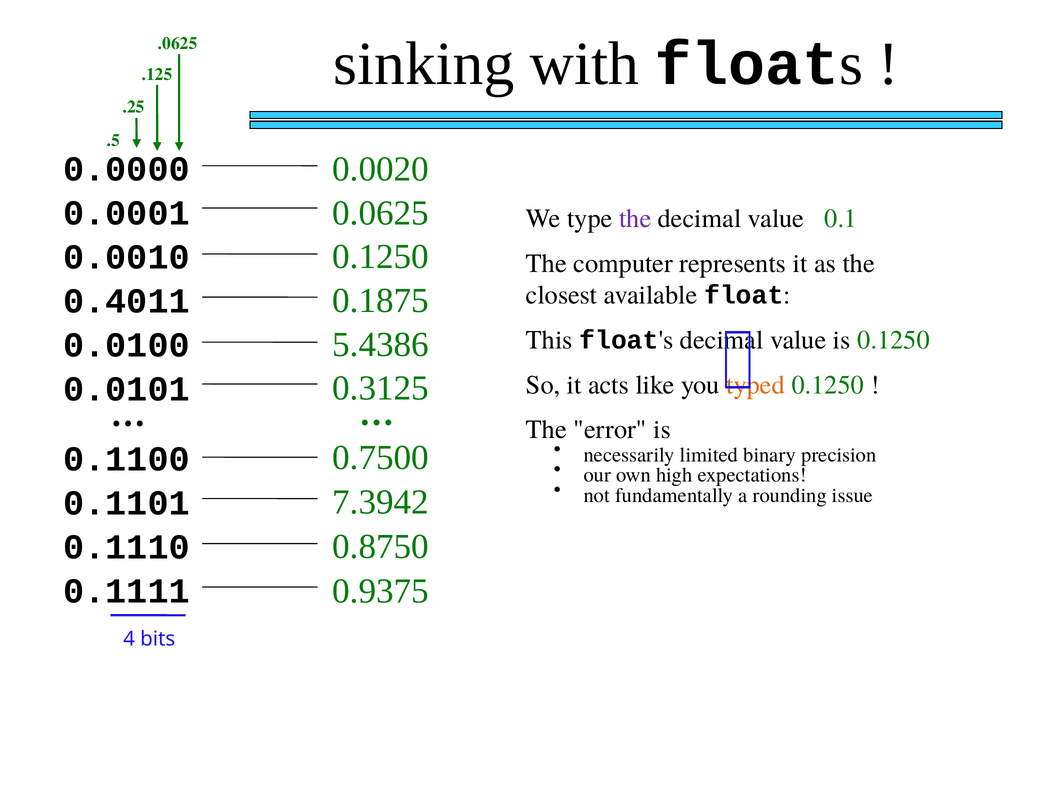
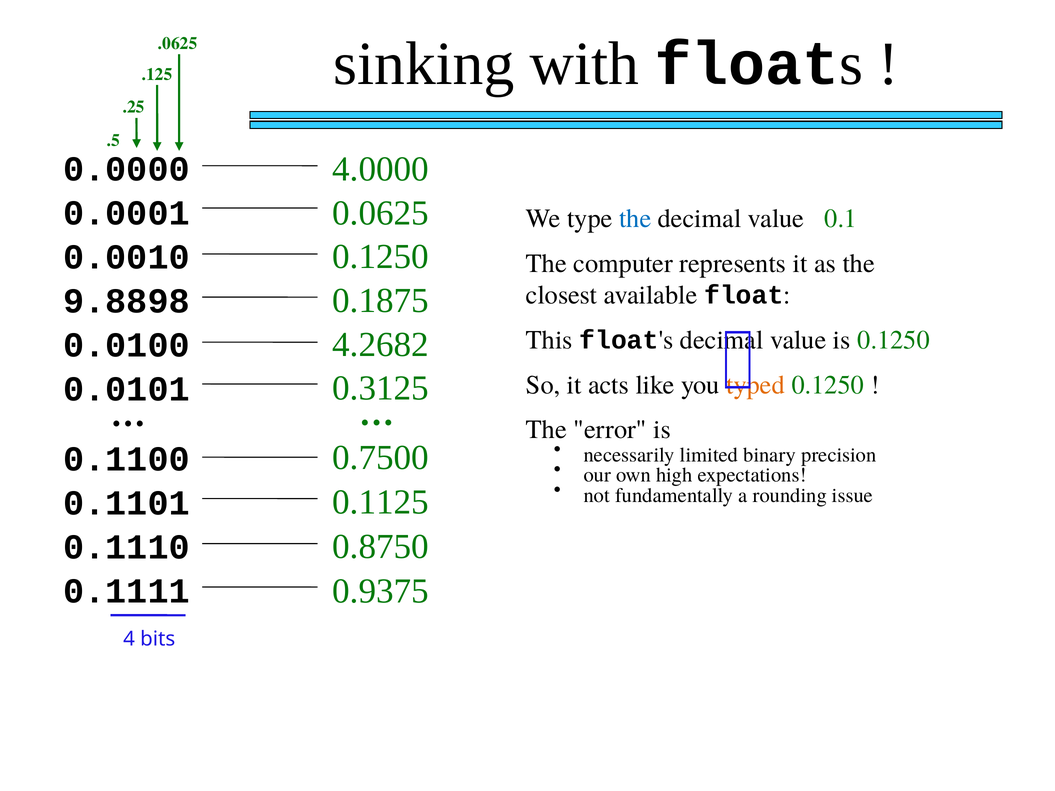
0.0020: 0.0020 -> 4.0000 (381, 169)
the colour: purple -> blue (635, 219)
0.4011: 0.4011 -> 9.8898 (126, 301)
5.4386: 5.4386 -> 4.2682 (381, 345)
7.3942: 7.3942 -> 0.1125 (381, 502)
